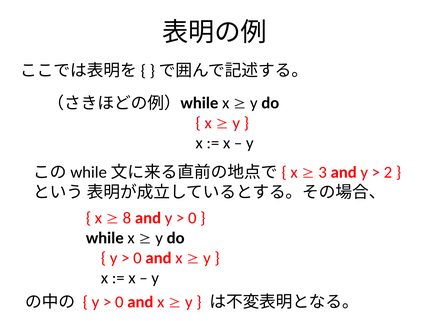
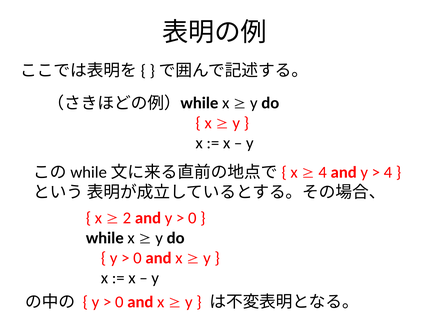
3: 3 -> 4 (323, 173)
2: 2 -> 4 (388, 173)
8: 8 -> 2 (127, 219)
